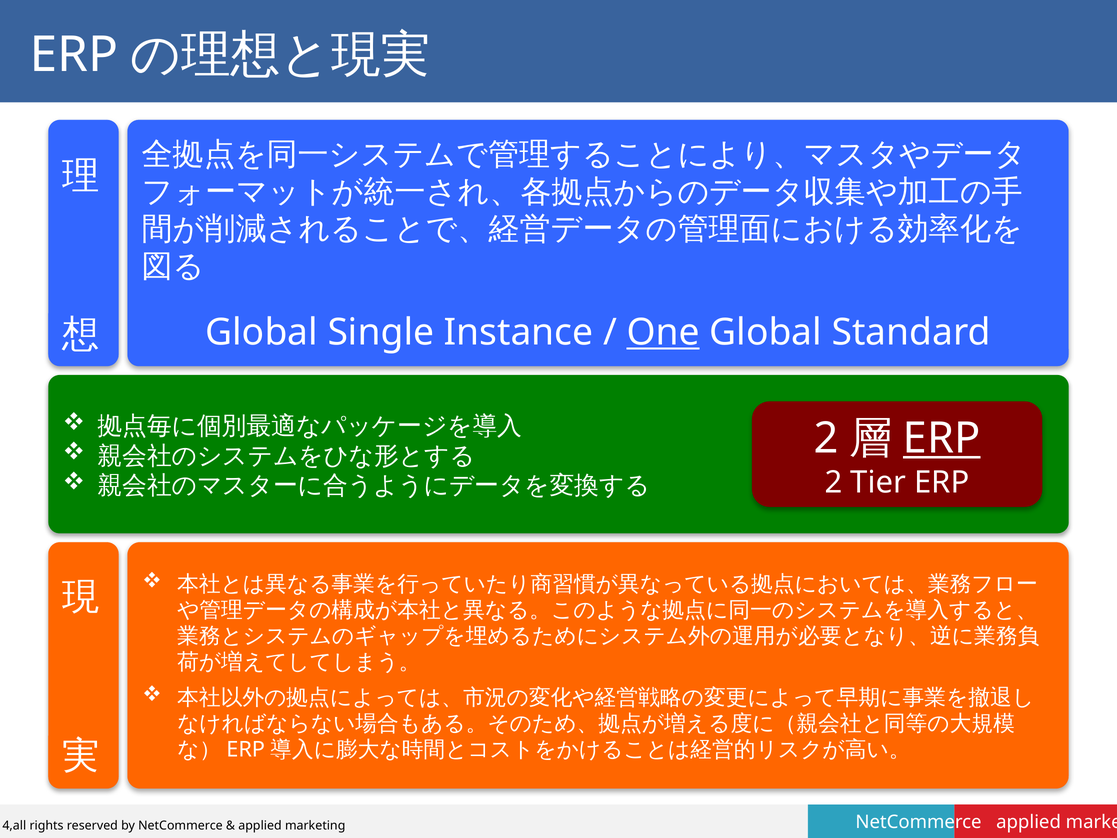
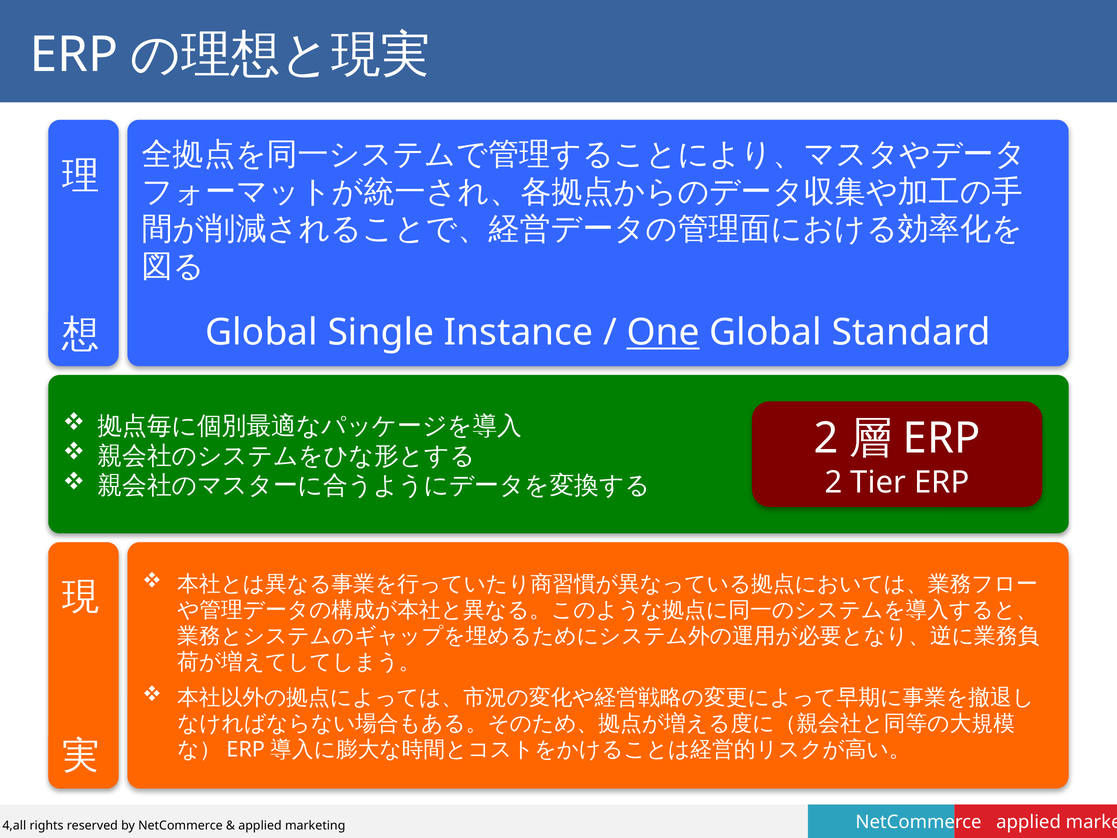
ERP underline: present -> none (942, 438)
